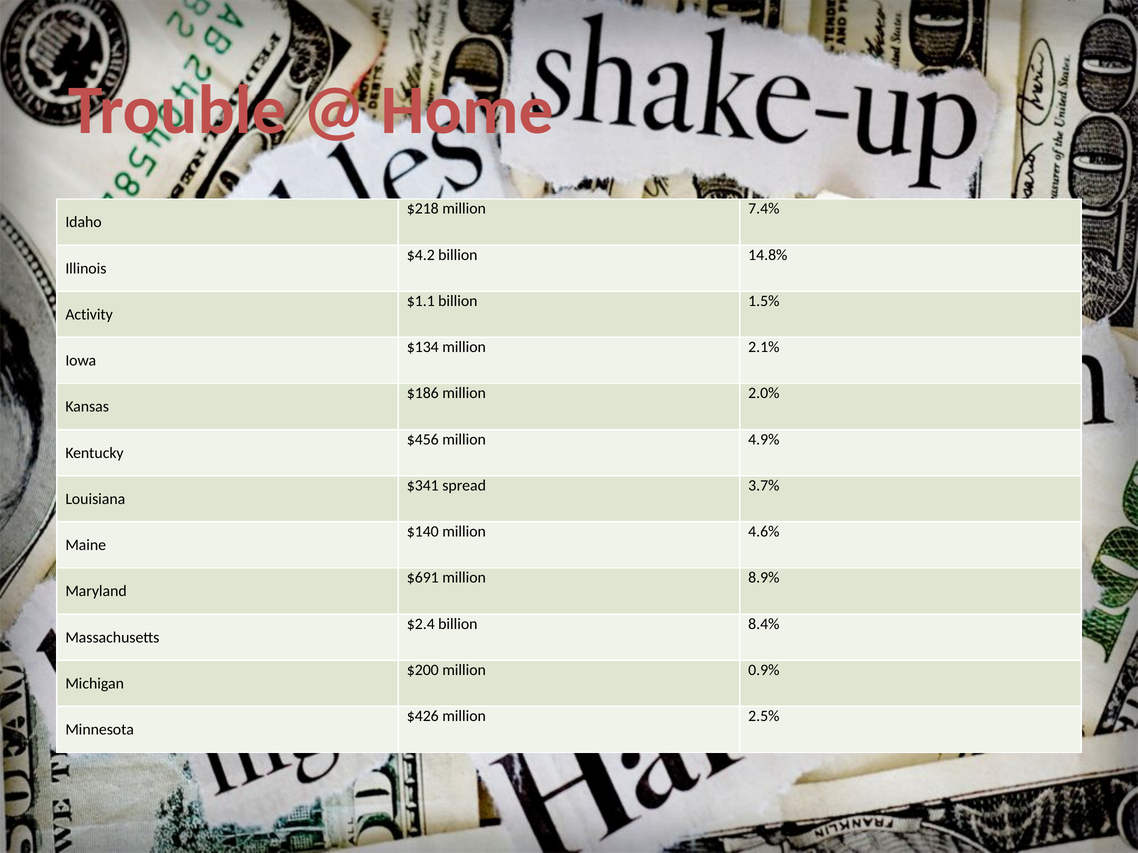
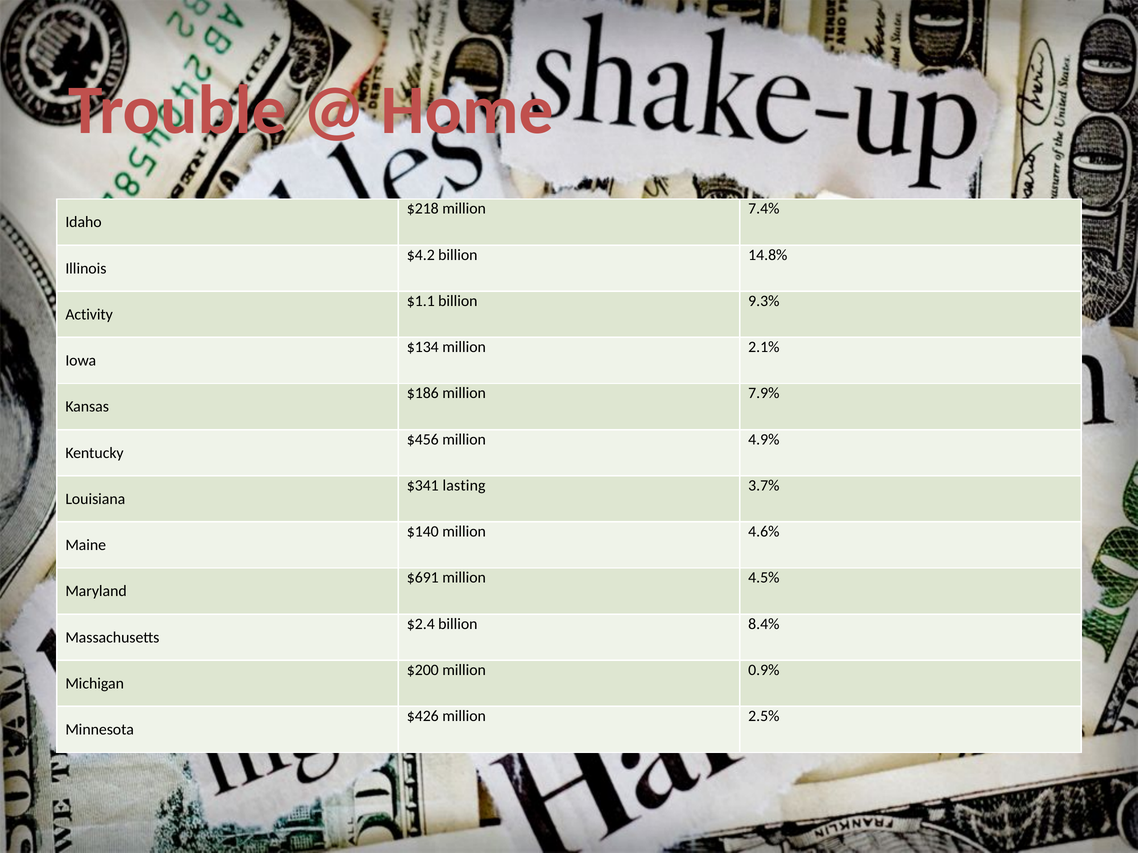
1.5%: 1.5% -> 9.3% (764, 301)
2.0%: 2.0% -> 7.9% (764, 393)
spread: spread -> lasting (464, 486)
8.9%: 8.9% -> 4.5% (764, 578)
